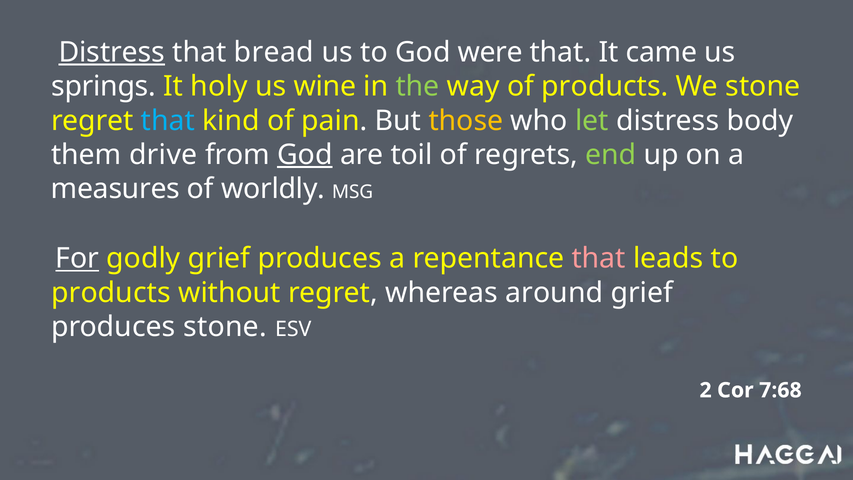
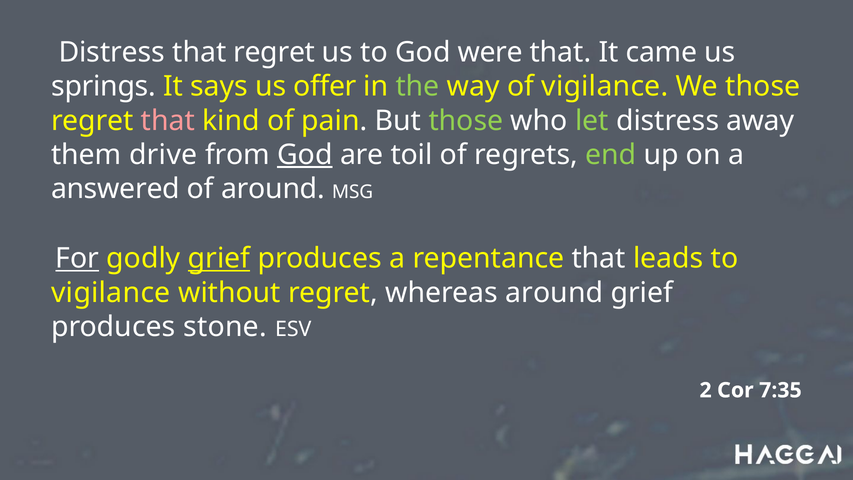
Distress underline: present -> none (112, 52)
that bread: bread -> regret (274, 52)
holy: holy -> says (219, 86)
wine: wine -> offer (325, 86)
of products: products -> vigilance (605, 86)
We stone: stone -> those (763, 86)
that colour: light blue -> pink (168, 121)
those colour: yellow -> light green (466, 121)
body: body -> away (760, 121)
measures: measures -> answered (115, 189)
of worldly: worldly -> around (273, 189)
grief underline: none -> present (219, 258)
that colour: pink -> white (599, 258)
products: products -> vigilance (111, 293)
7:68: 7:68 -> 7:35 (780, 390)
